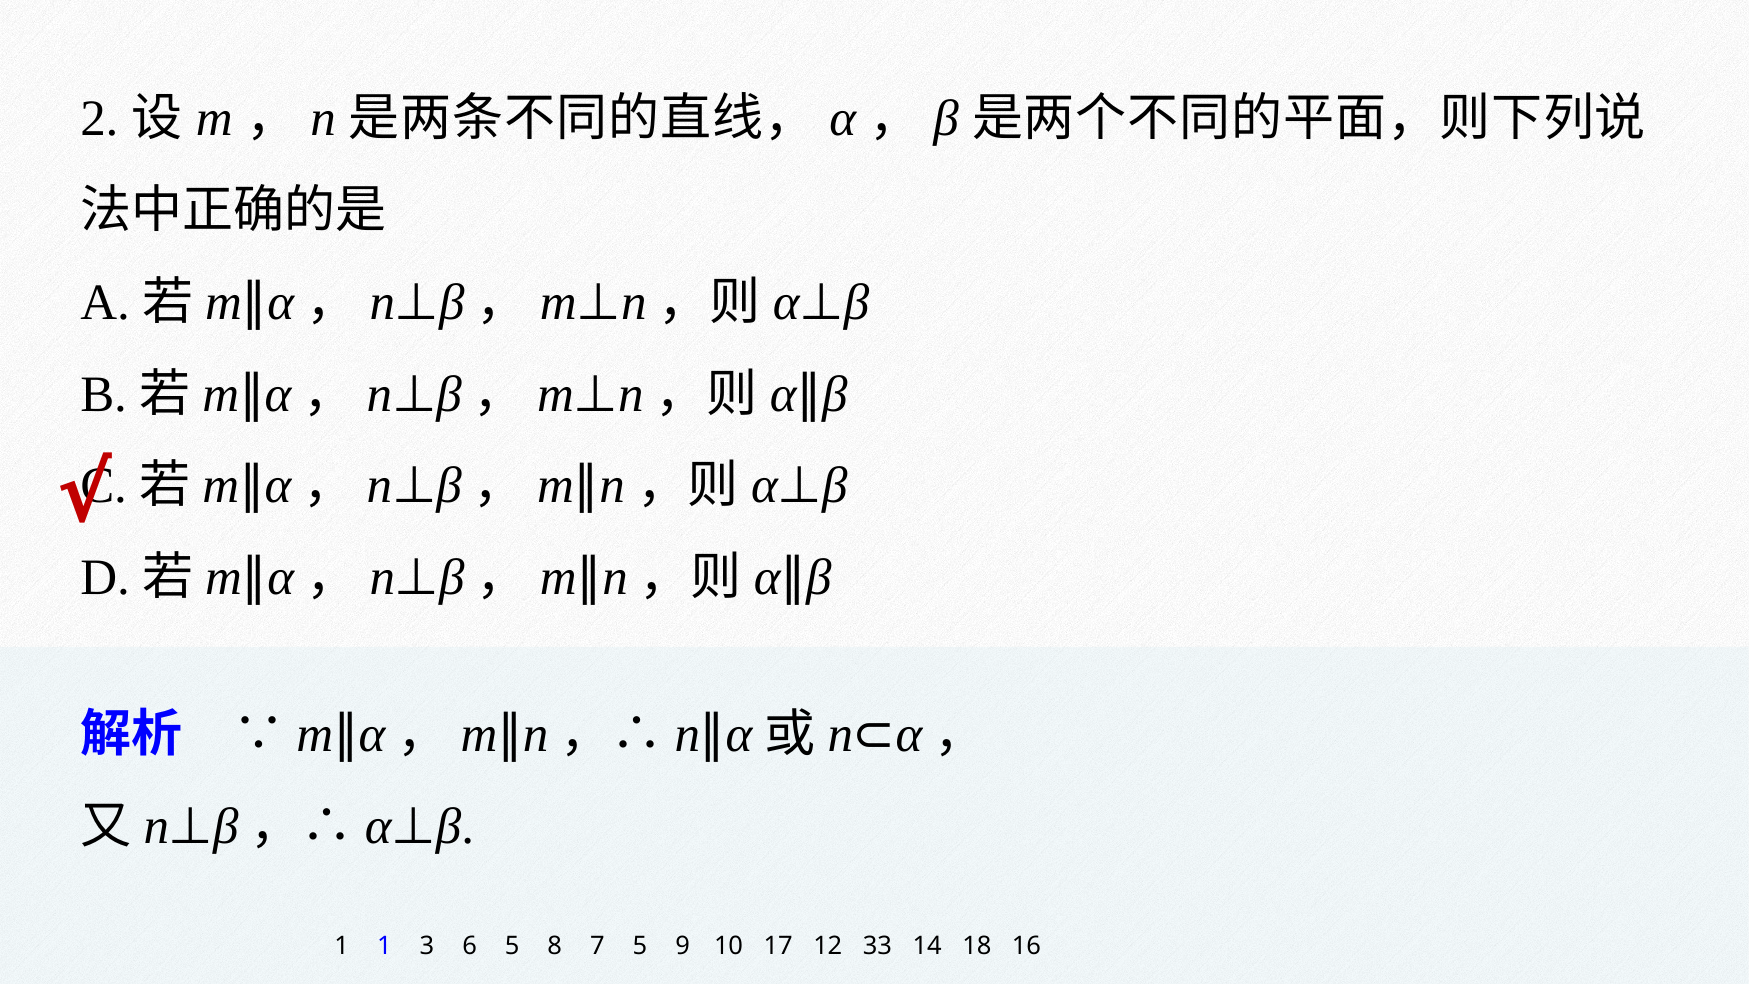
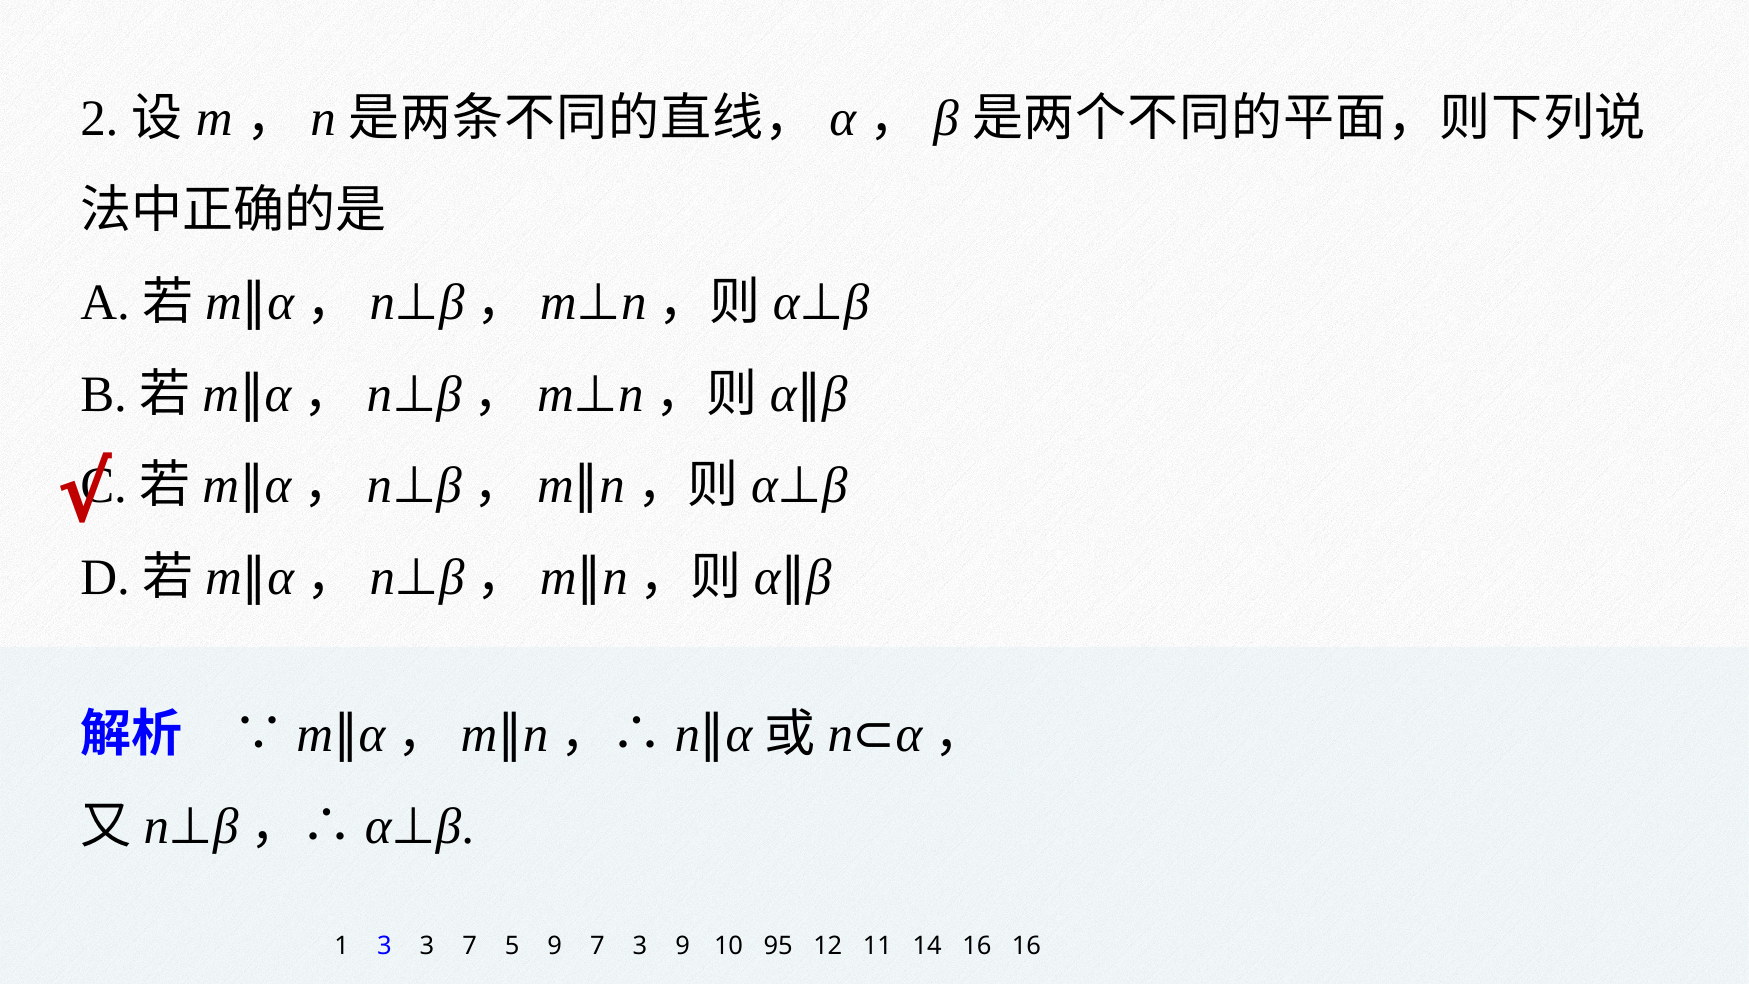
1 1: 1 -> 3 (384, 945)
3 6: 6 -> 7 (470, 945)
5 8: 8 -> 9 (555, 945)
7 5: 5 -> 3 (640, 945)
17: 17 -> 95 (778, 945)
33: 33 -> 11 (878, 945)
14 18: 18 -> 16 (977, 945)
